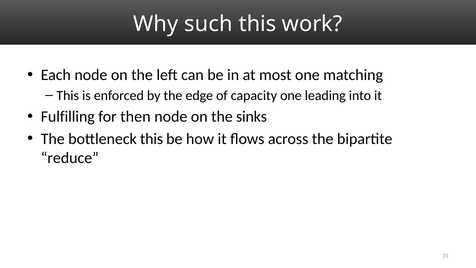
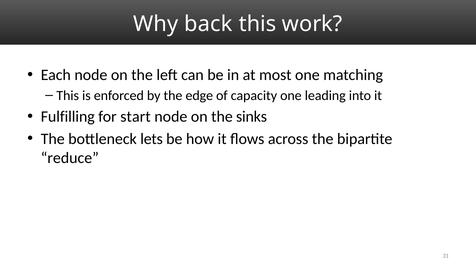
such: such -> back (208, 24)
then: then -> start (135, 117)
bottleneck this: this -> lets (152, 139)
